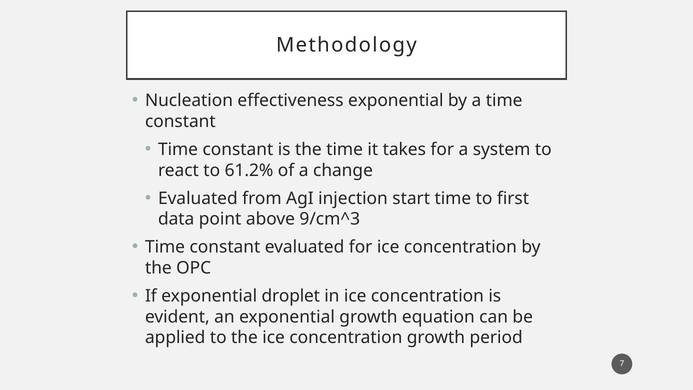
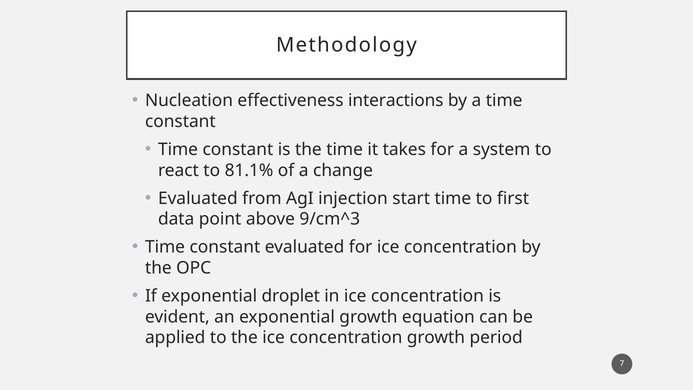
effectiveness exponential: exponential -> interactions (396, 101)
61.2%: 61.2% -> 81.1% (249, 170)
